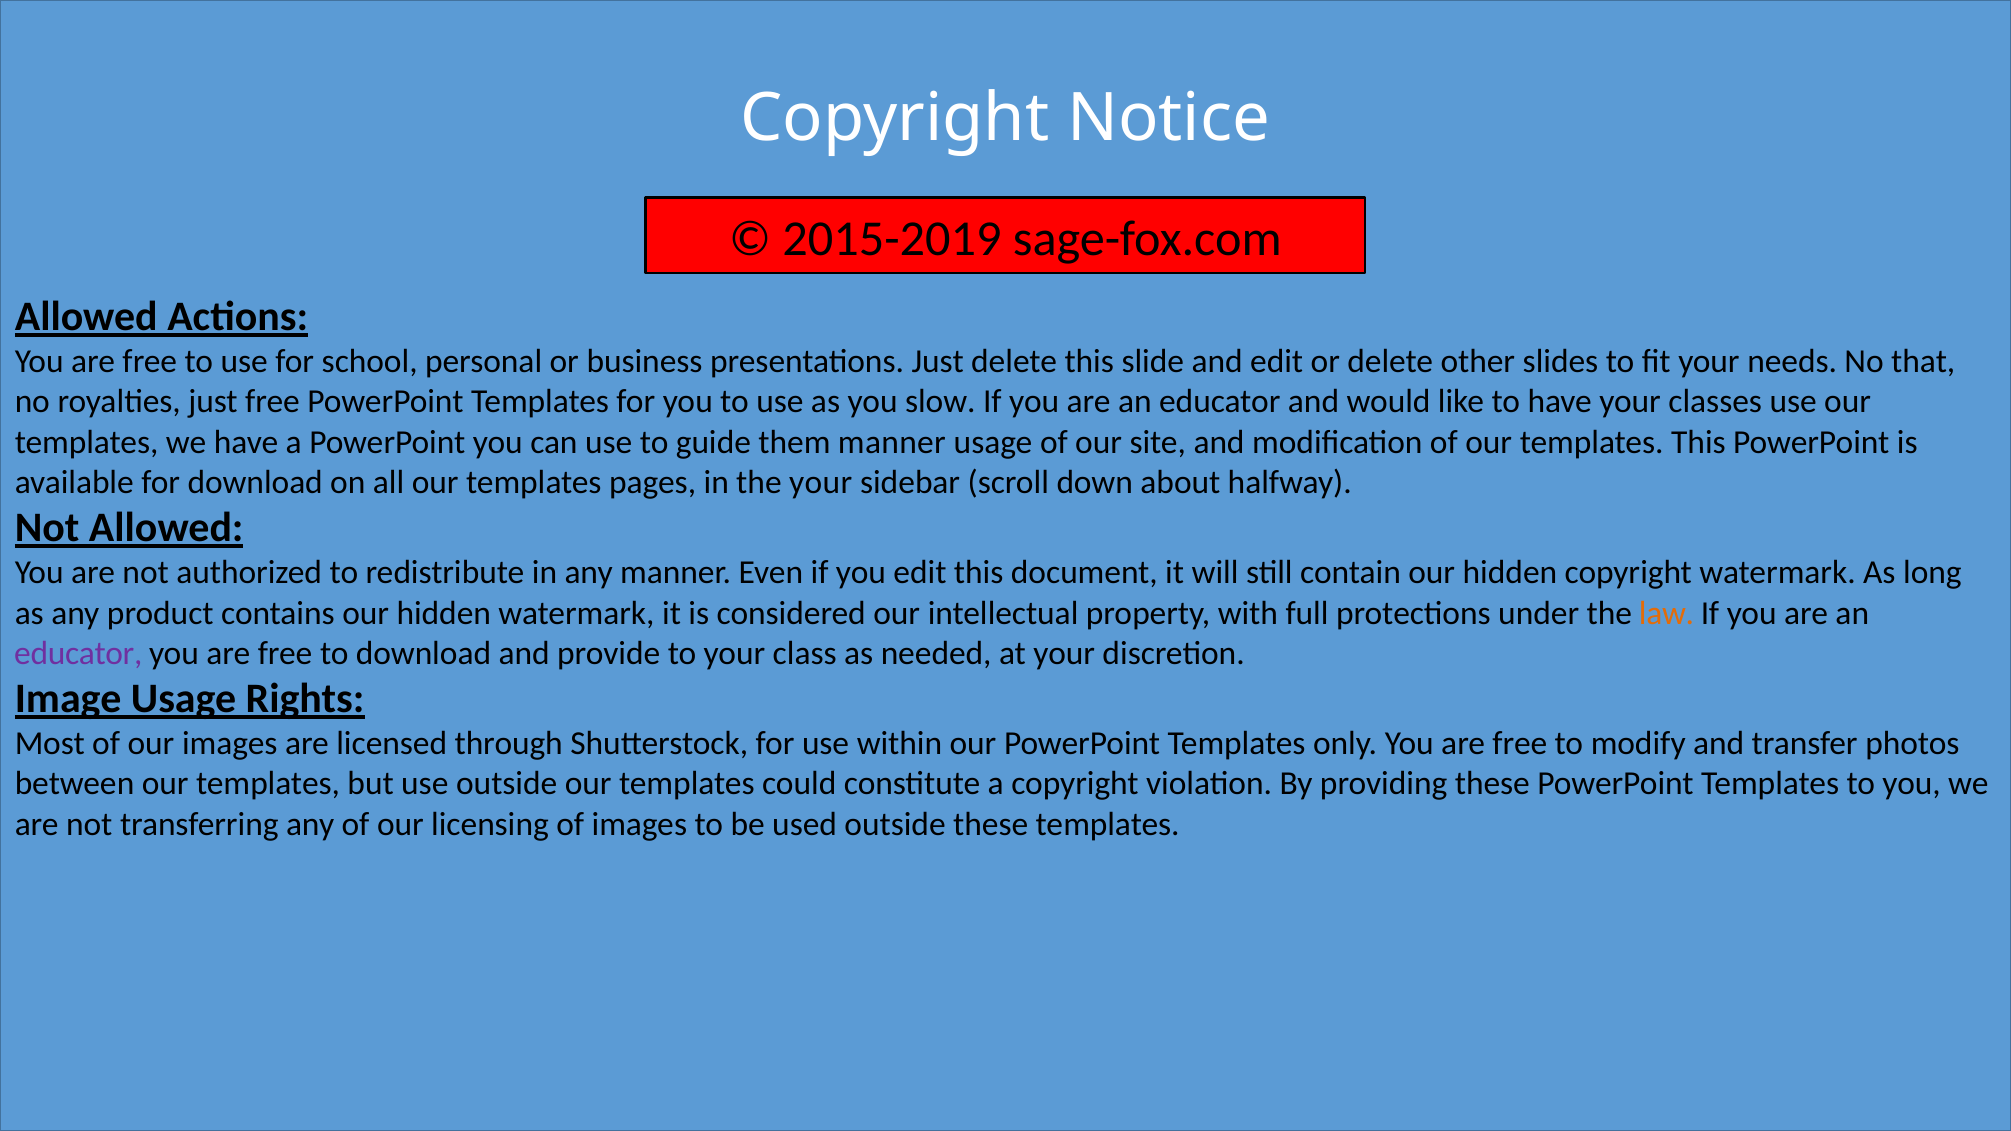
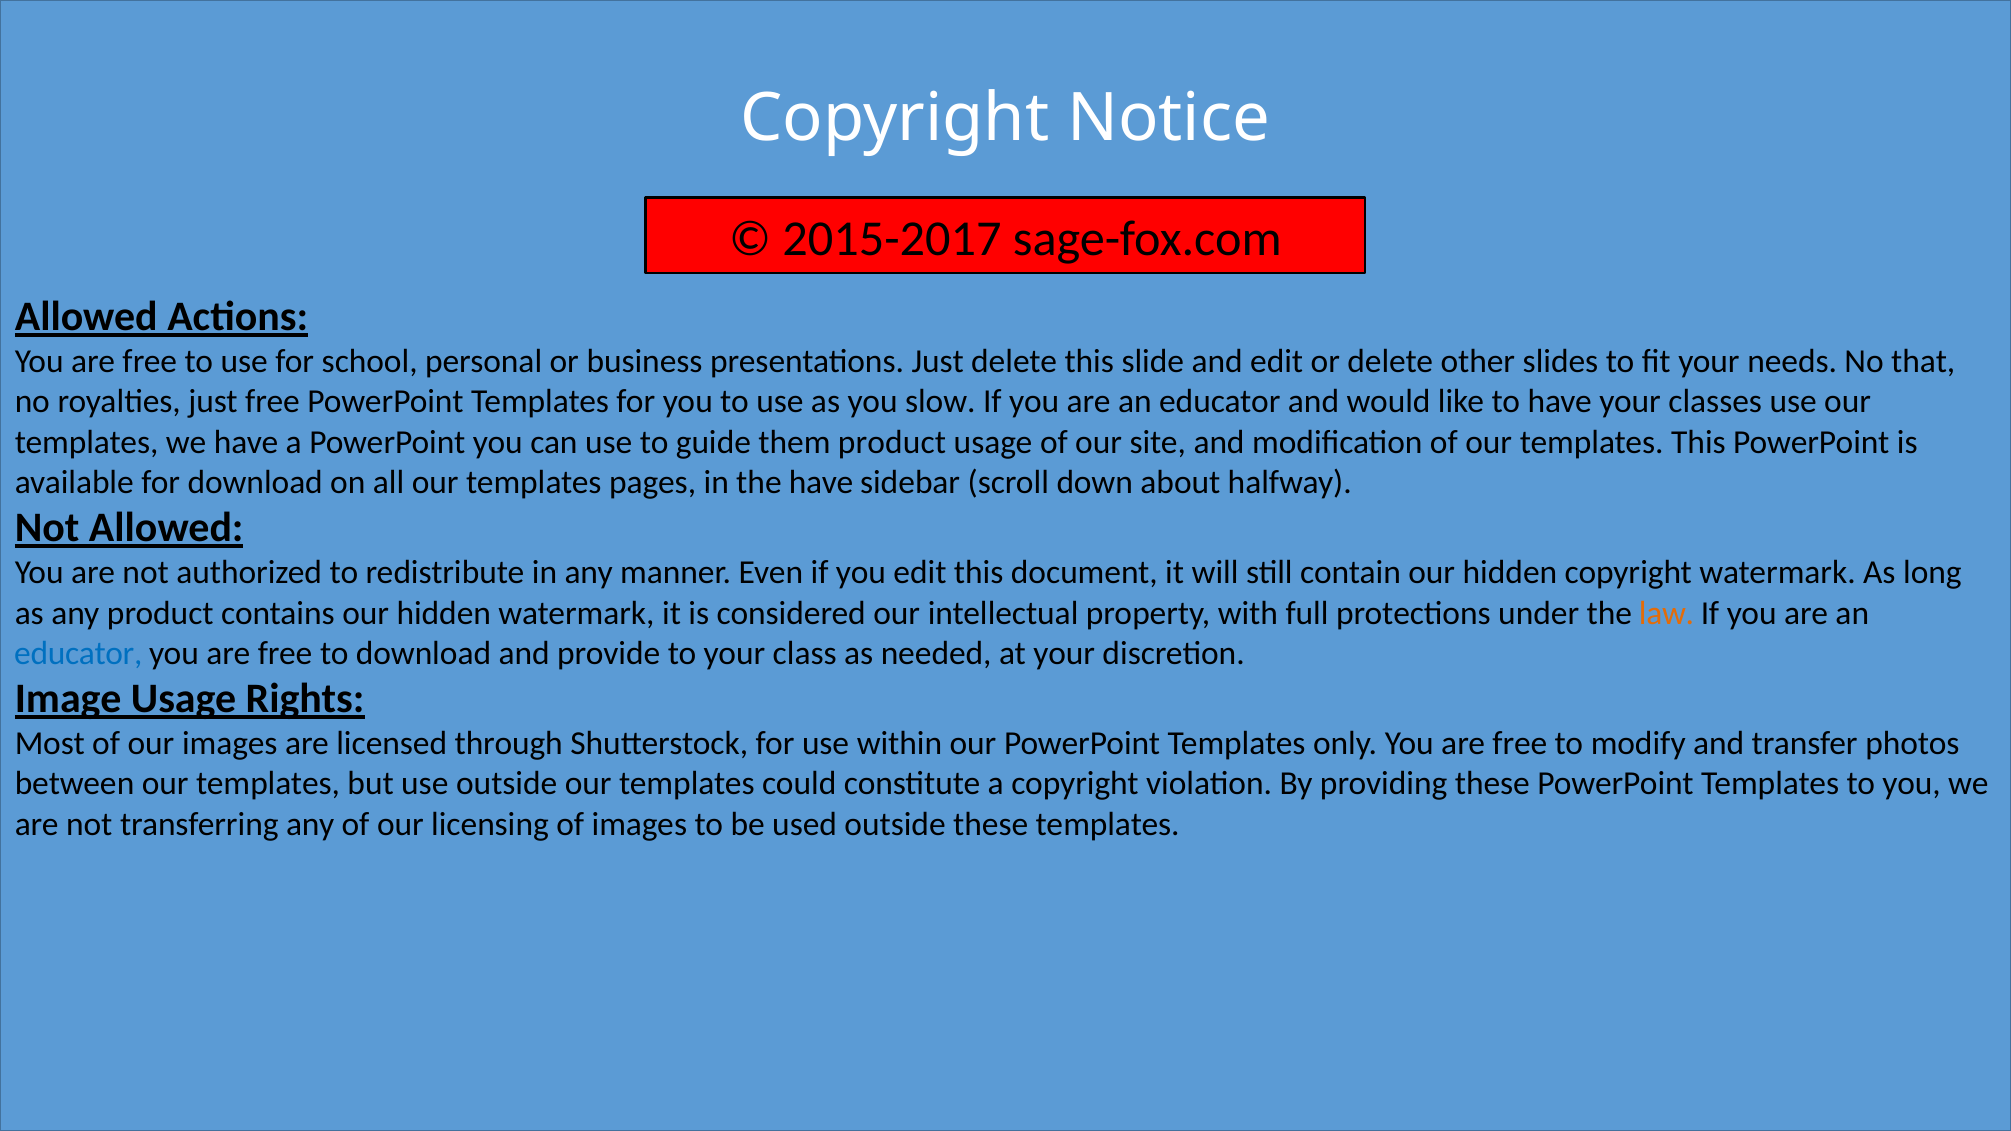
2015-2019: 2015-2019 -> 2015-2017 (892, 239)
them manner: manner -> product (892, 442)
the your: your -> have (821, 482)
educator colour: purple -> blue (78, 653)
